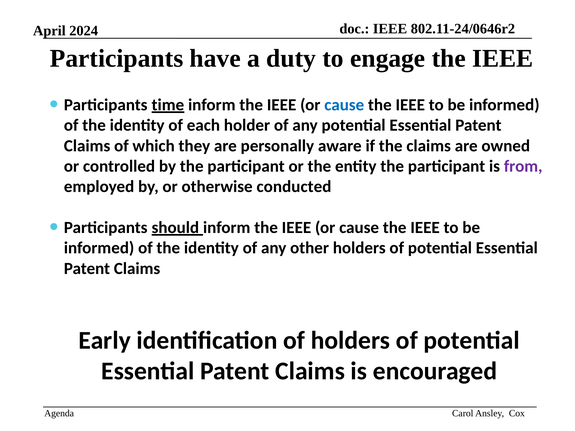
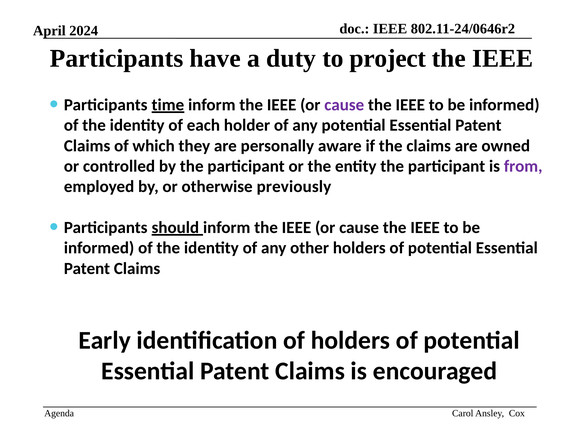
engage: engage -> project (388, 59)
cause colour: blue -> purple (344, 105)
conducted: conducted -> previously (294, 187)
